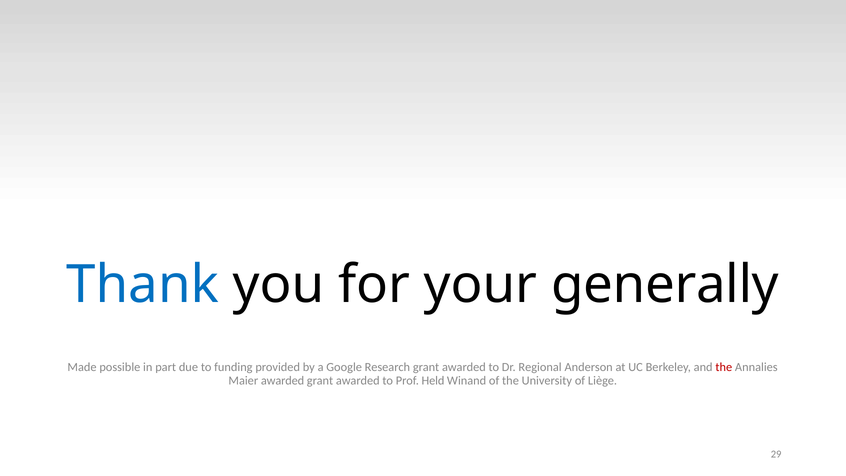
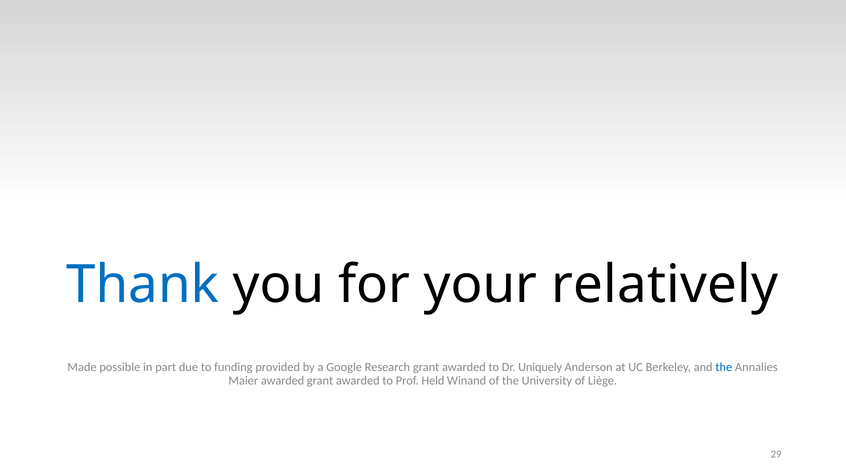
generally: generally -> relatively (665, 285)
Regional: Regional -> Uniquely (540, 367)
the colour: red -> blue (724, 367)
